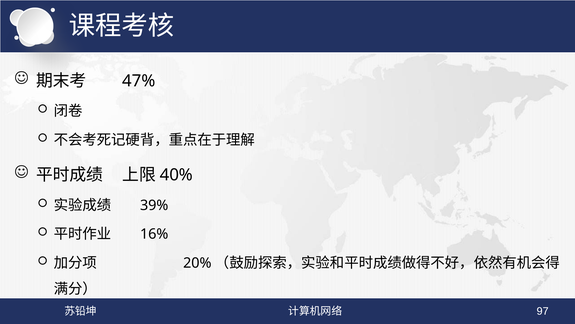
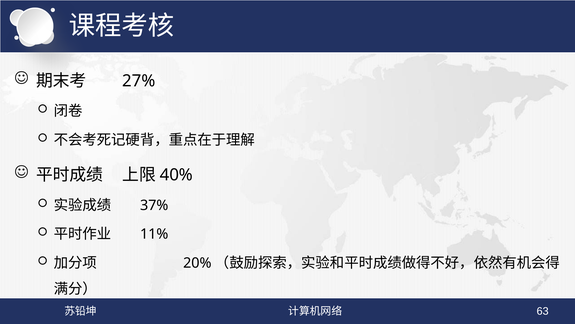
47%: 47% -> 27% (139, 81)
39%: 39% -> 37% (154, 205)
16%: 16% -> 11% (154, 234)
97: 97 -> 63 (543, 311)
